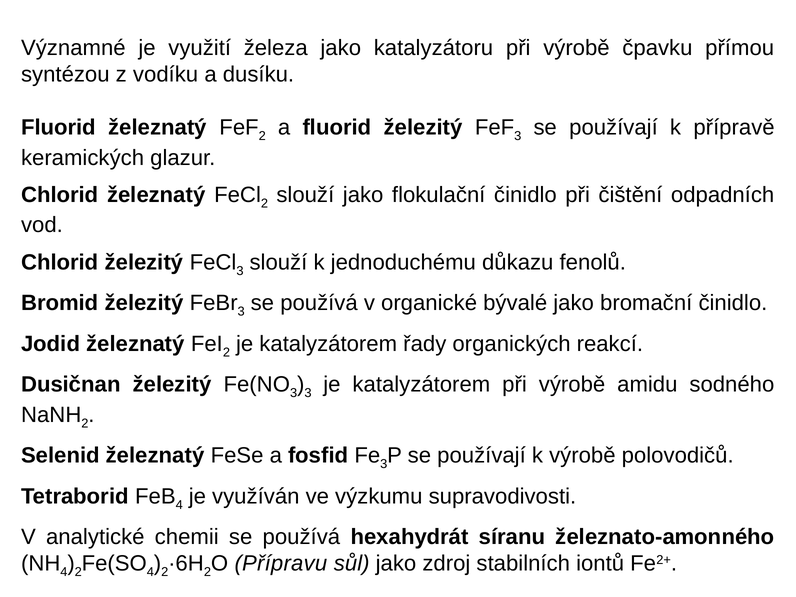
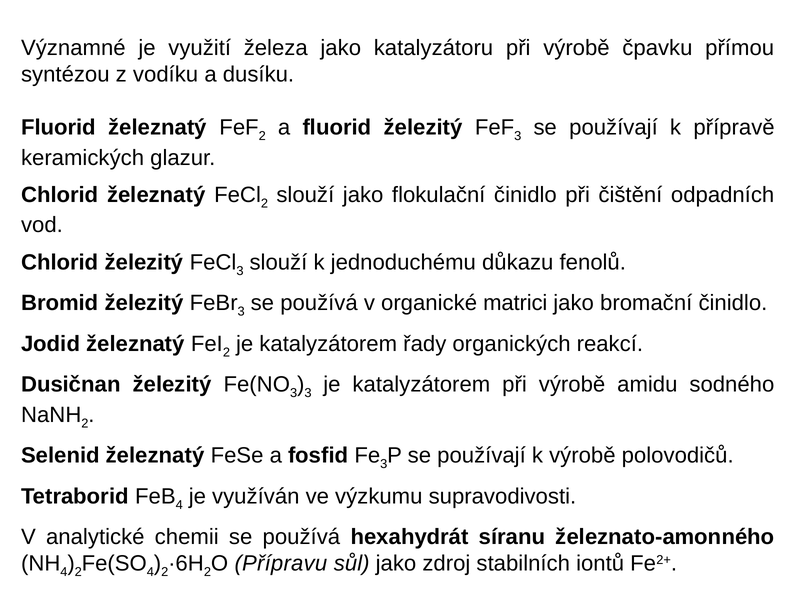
bývalé: bývalé -> matrici (515, 303)
